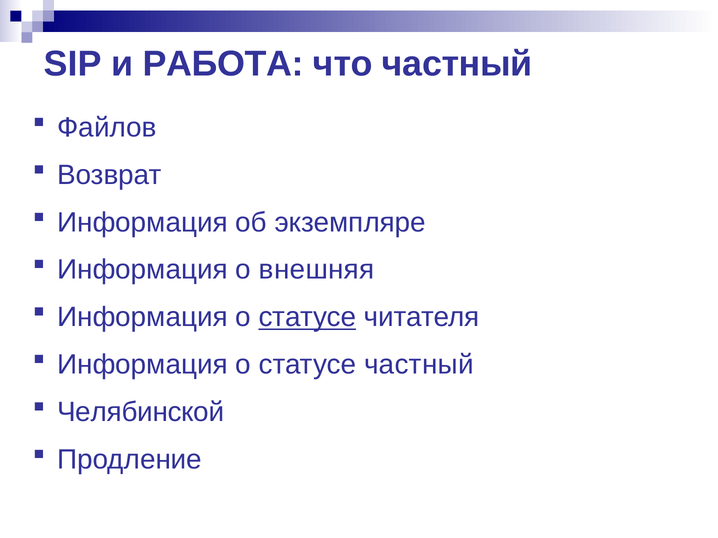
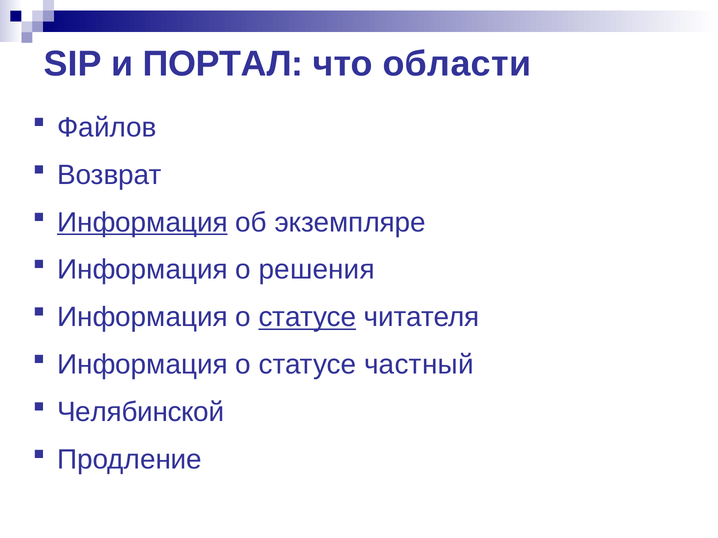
РАБОТА: РАБОТА -> ПОРТАЛ (223, 64)
что частный: частный -> области (457, 64)
Информация underline: none -> present (142, 223)
внешняя: внешняя -> решения (317, 270)
